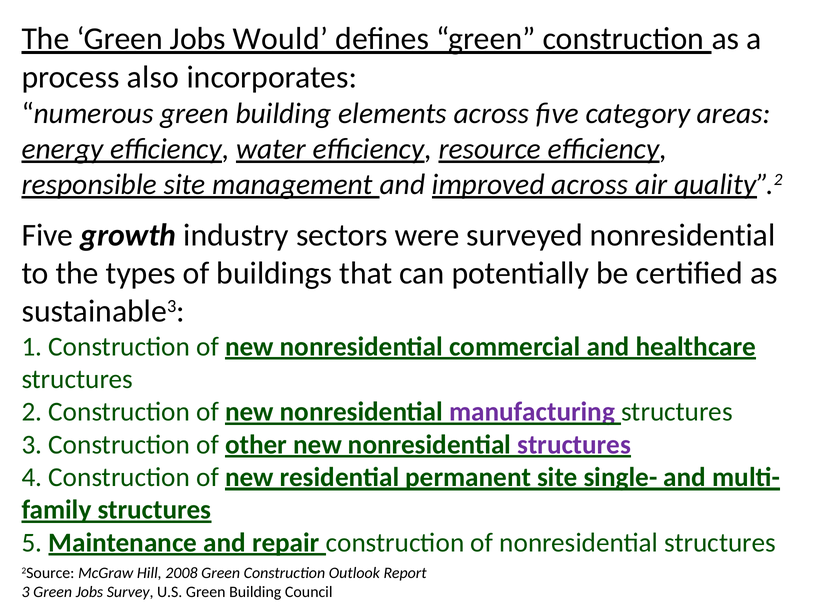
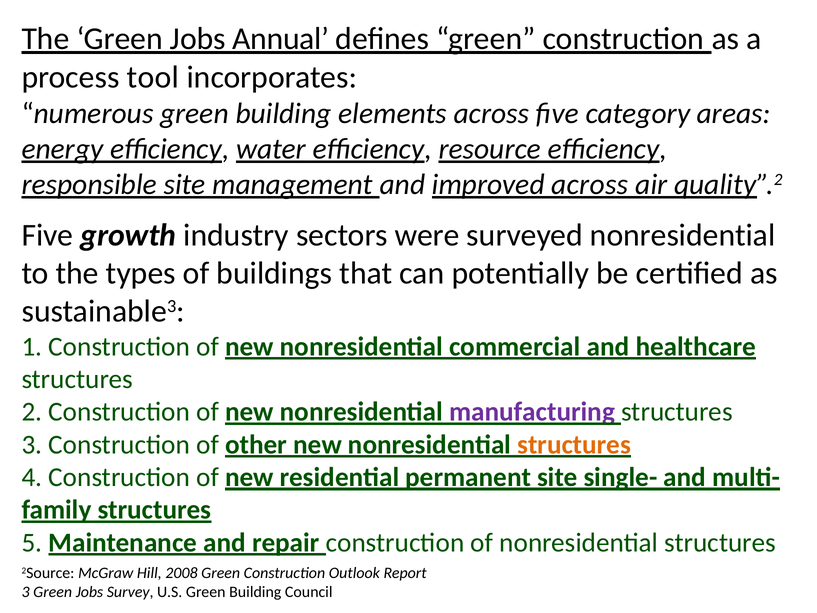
Would: Would -> Annual (281, 39)
also: also -> tool (153, 77)
structures colour: purple -> orange (574, 444)
